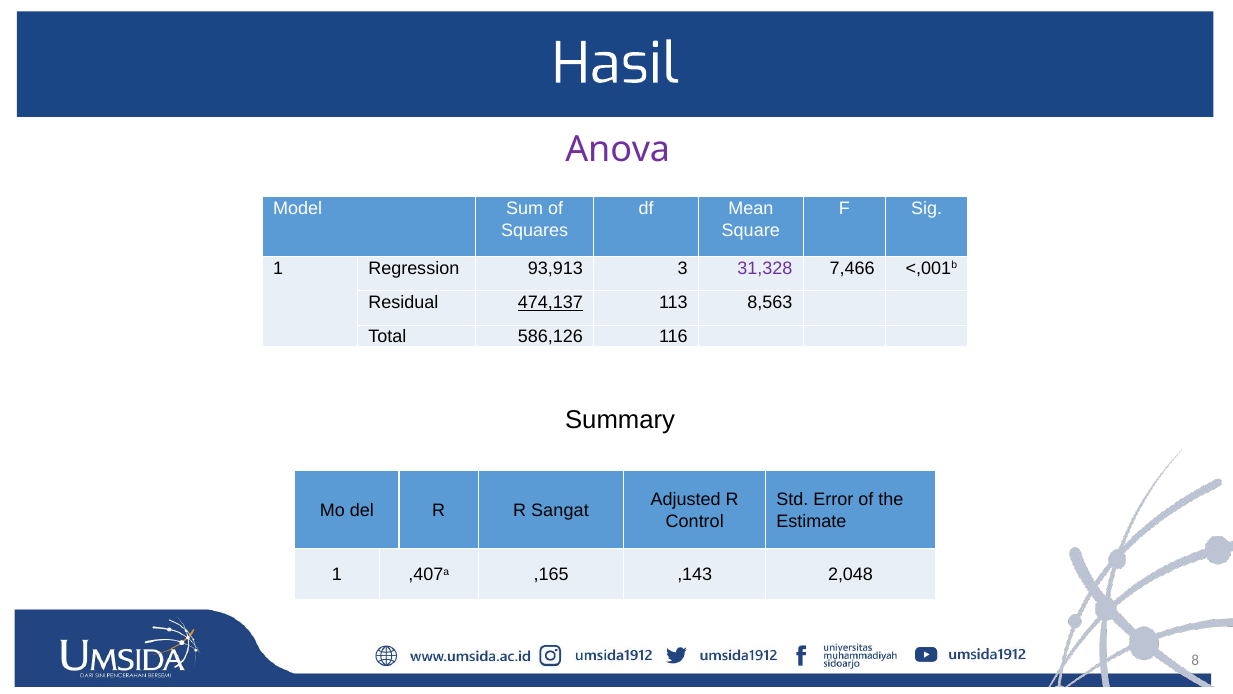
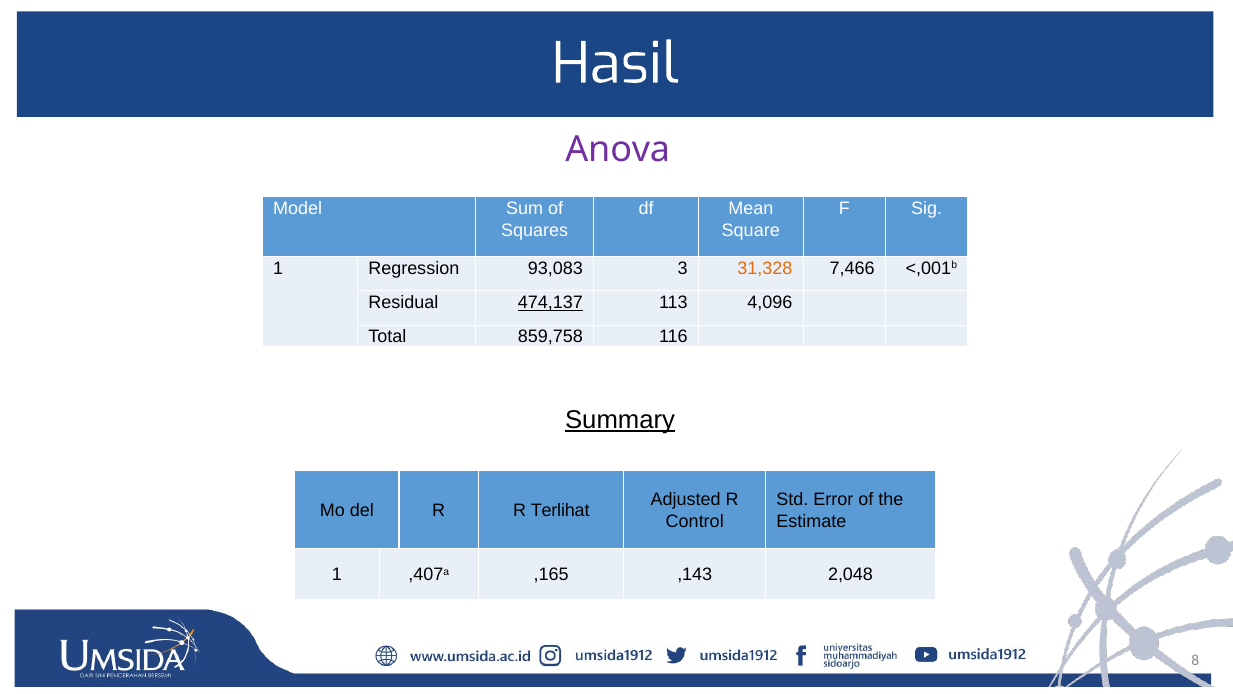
93,913: 93,913 -> 93,083 (555, 268)
31,328 colour: purple -> orange (765, 268)
8,563: 8,563 -> 4,096 (770, 302)
586,126: 586,126 -> 859,758 (550, 337)
Summary underline: none -> present (620, 420)
Sangat: Sangat -> Terlihat (560, 510)
